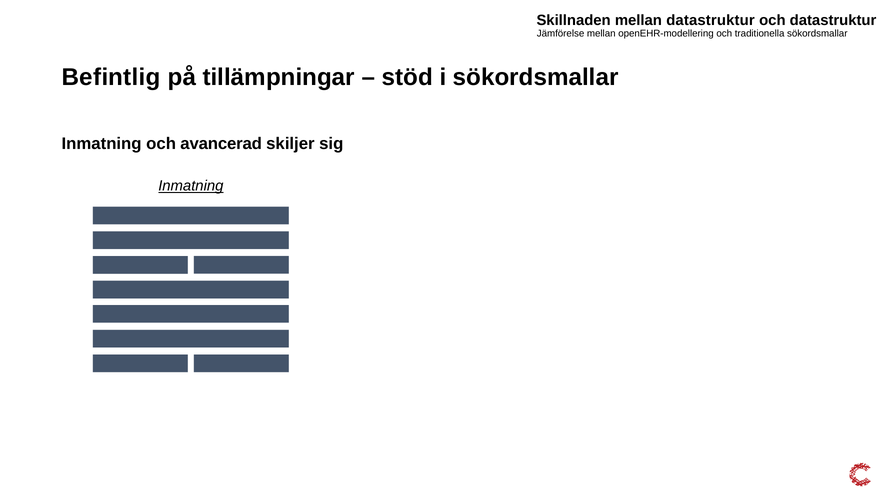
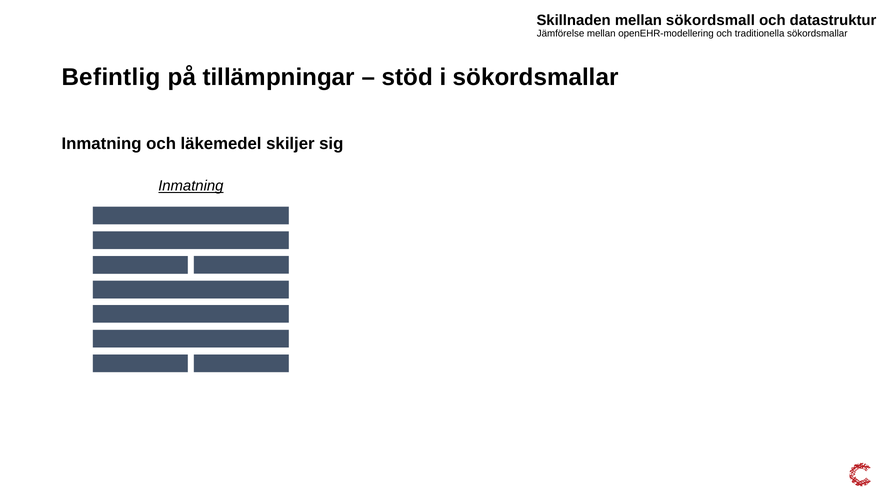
mellan datastruktur: datastruktur -> sökordsmall (710, 20)
avancerad: avancerad -> läkemedel (221, 144)
